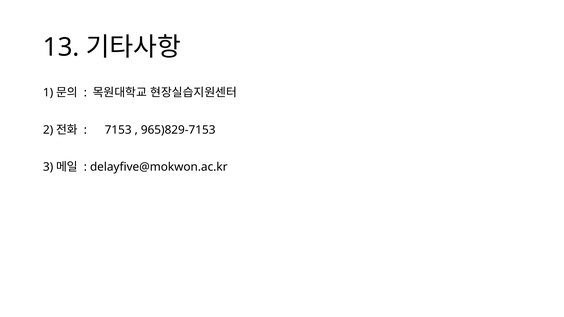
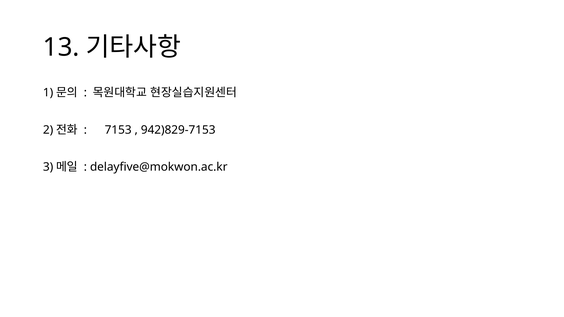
965)829-7153: 965)829-7153 -> 942)829-7153 (178, 130)
